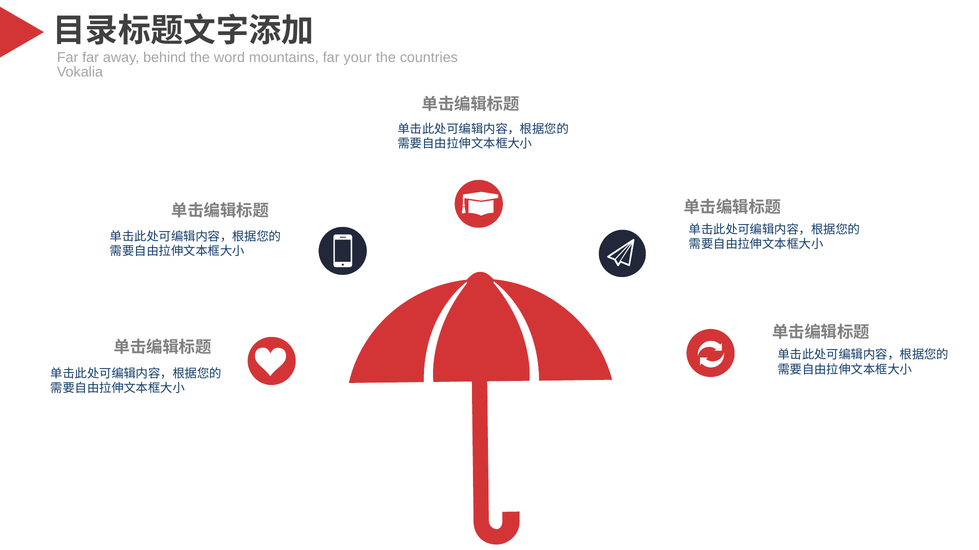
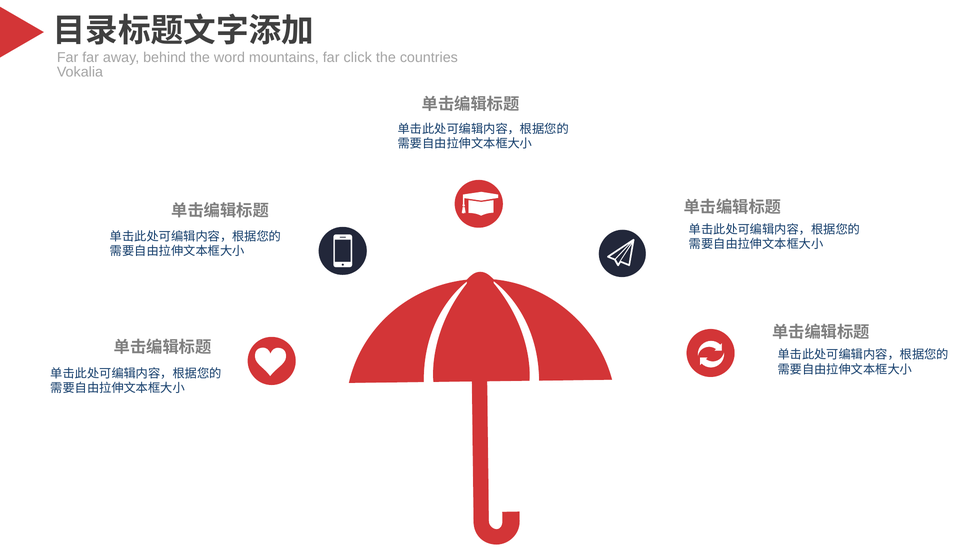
your: your -> click (358, 58)
